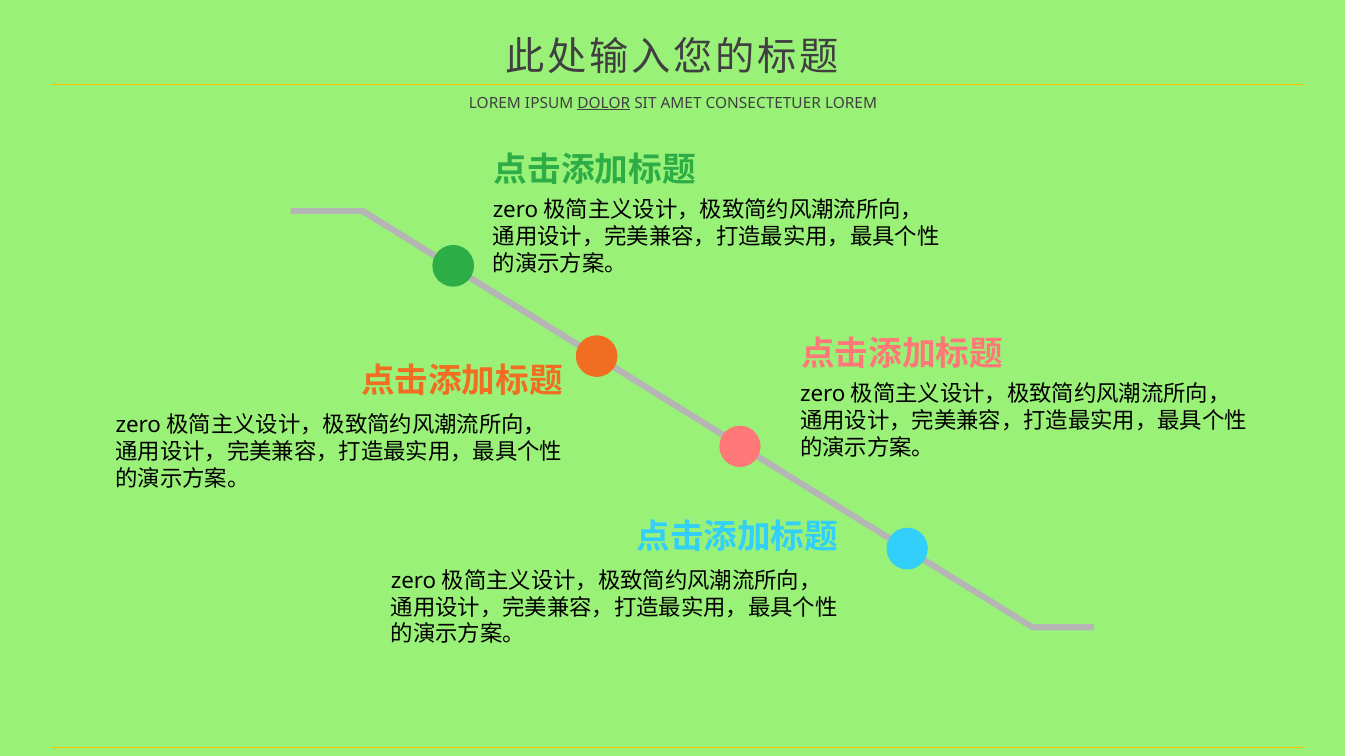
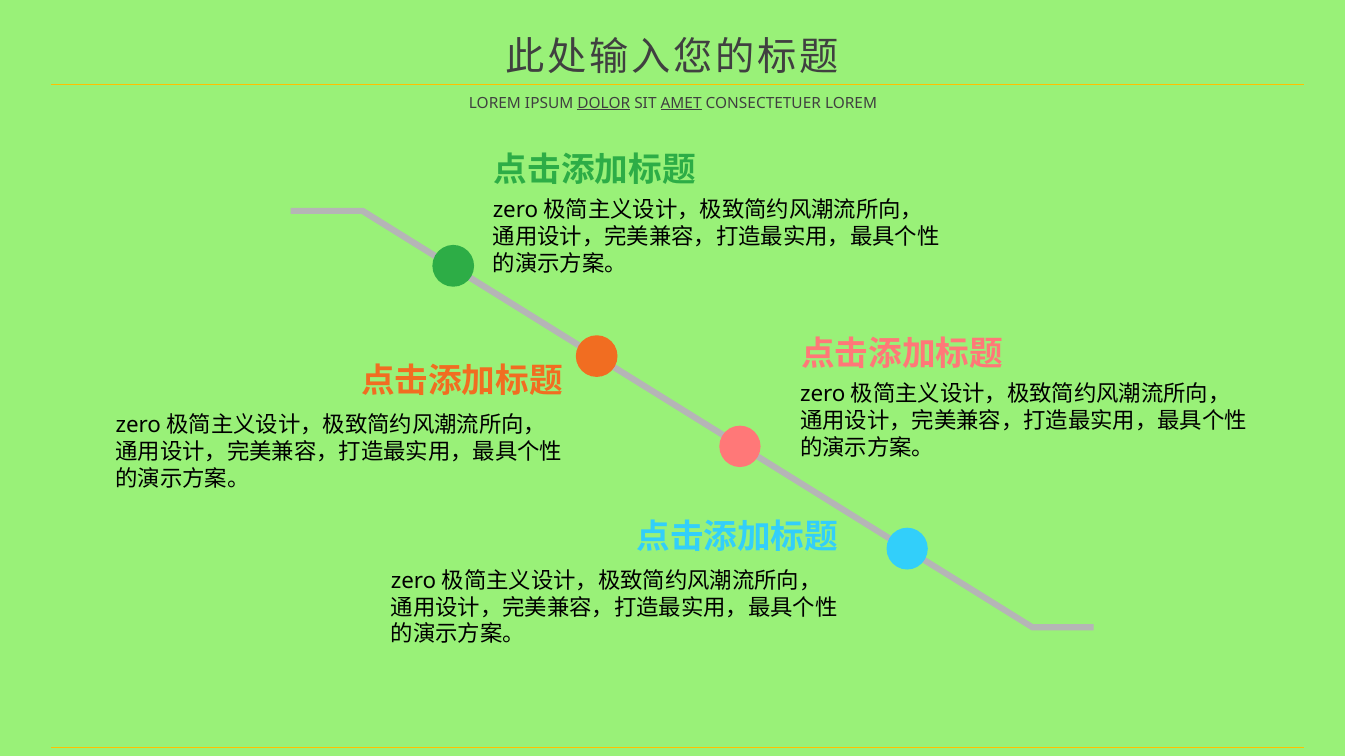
AMET underline: none -> present (681, 103)
